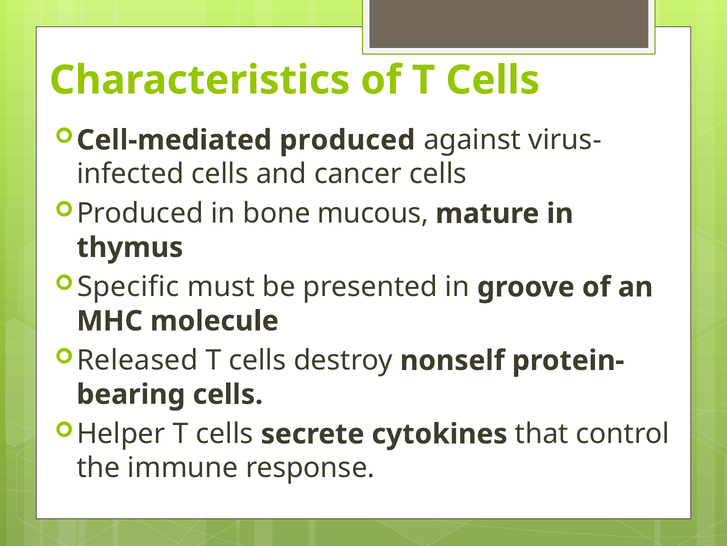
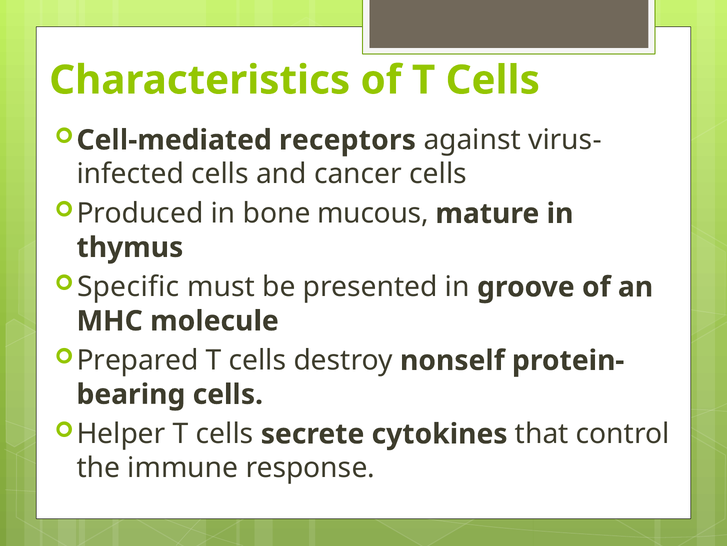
Cell-mediated produced: produced -> receptors (347, 140)
Released: Released -> Prepared (138, 360)
